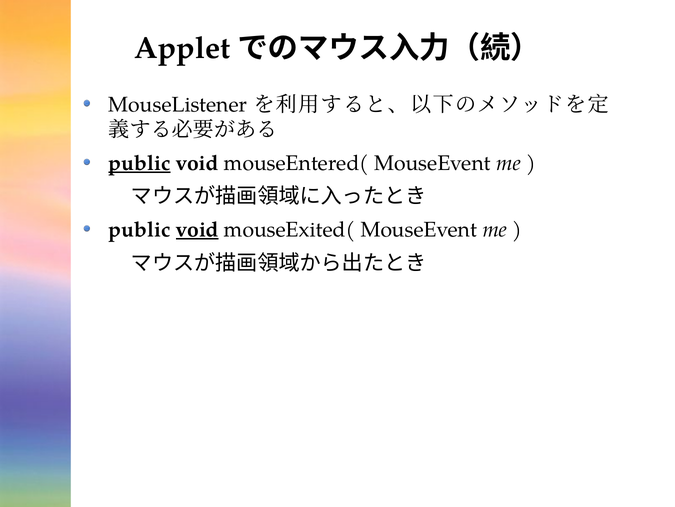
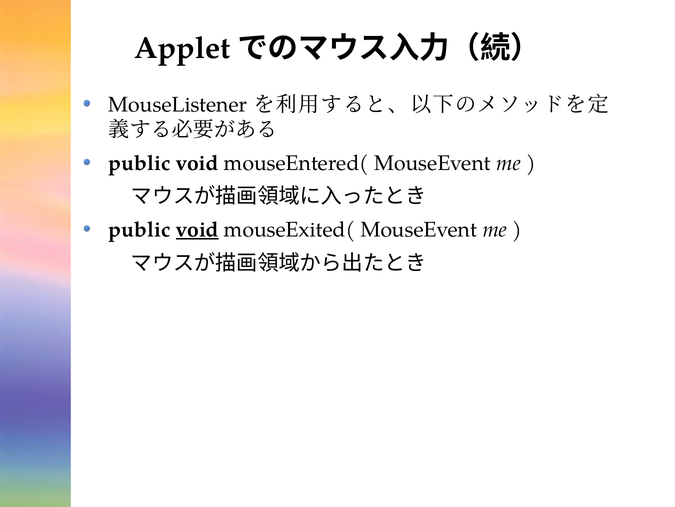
public underline: present -> none (140, 163)
